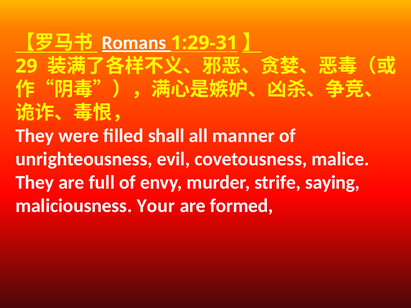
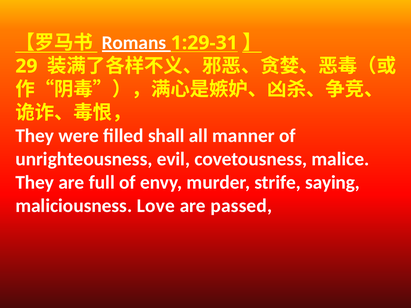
Your: Your -> Love (156, 206)
formed: formed -> passed (241, 206)
